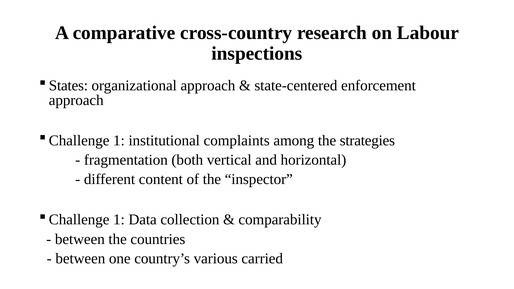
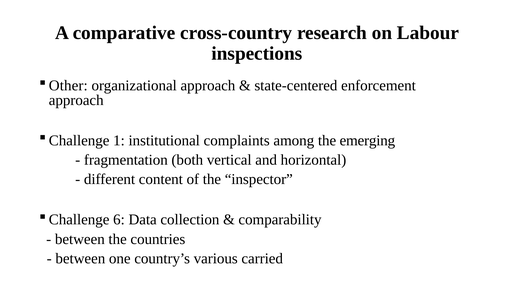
States: States -> Other (68, 86)
strategies: strategies -> emerging (367, 141)
1: 1 -> 6 (119, 220)
